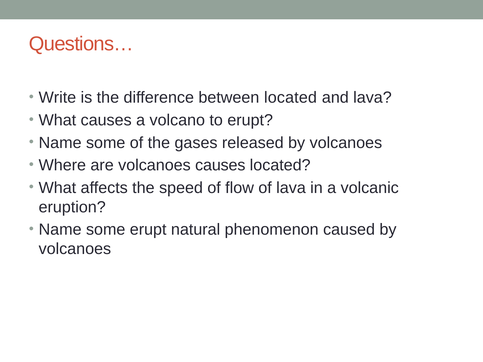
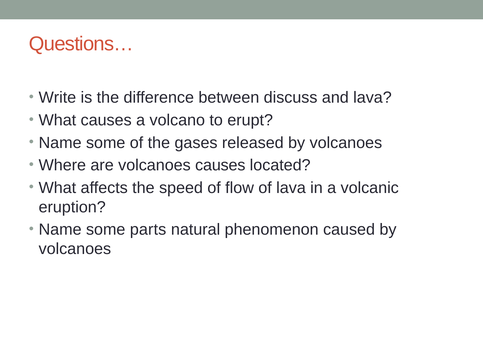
between located: located -> discuss (291, 98)
some erupt: erupt -> parts (148, 230)
